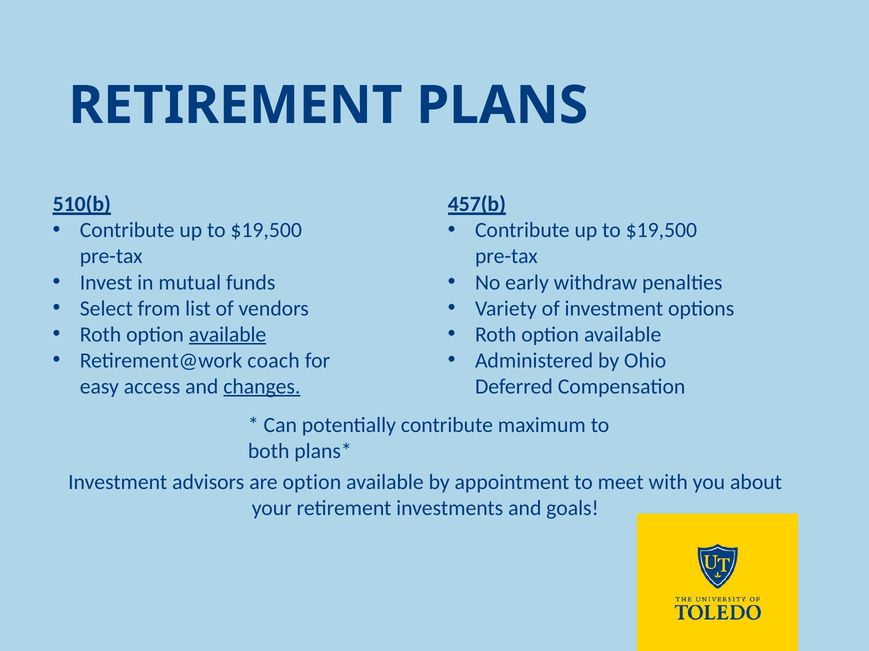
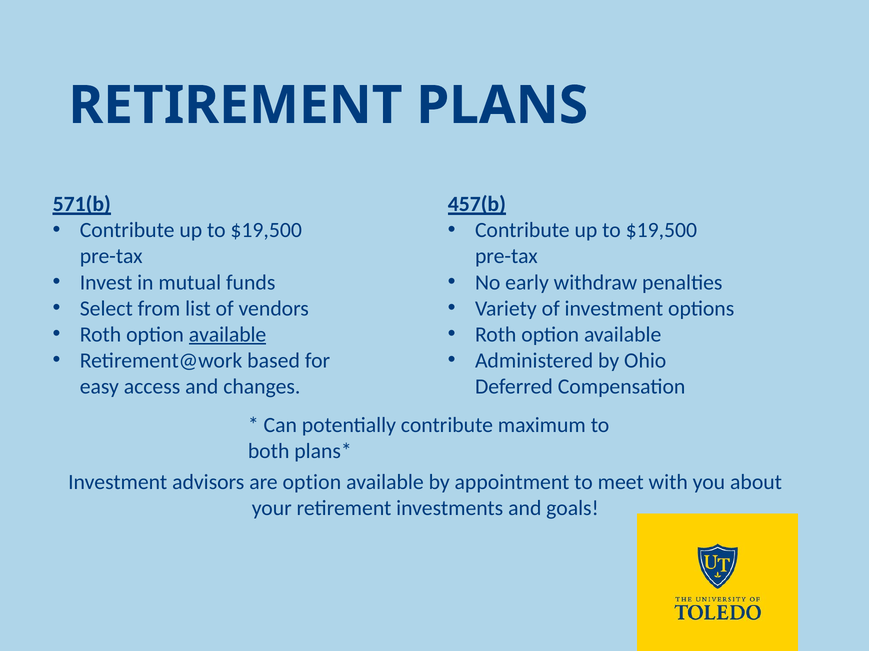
510(b: 510(b -> 571(b (82, 204)
coach: coach -> based (274, 361)
changes underline: present -> none (262, 387)
